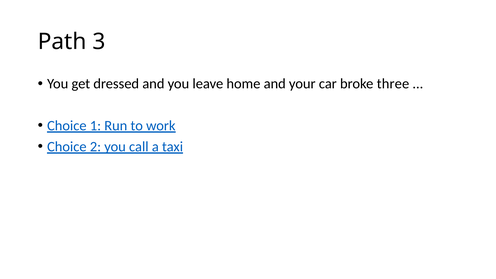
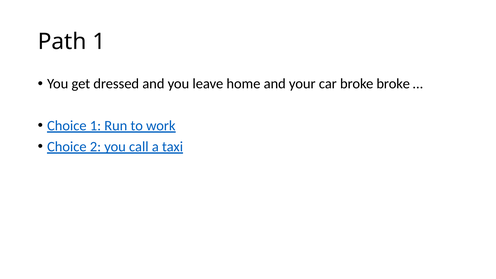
Path 3: 3 -> 1 (99, 42)
broke three: three -> broke (393, 84)
